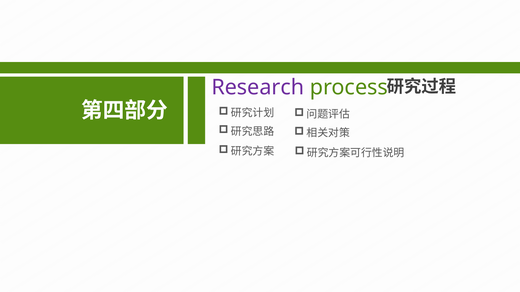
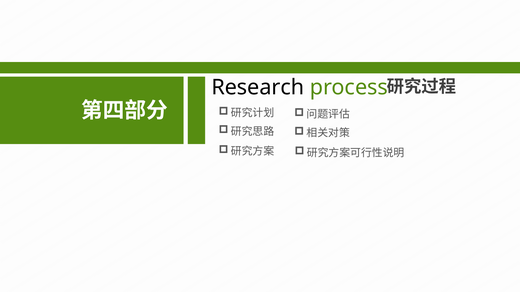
Research colour: purple -> black (258, 87)
